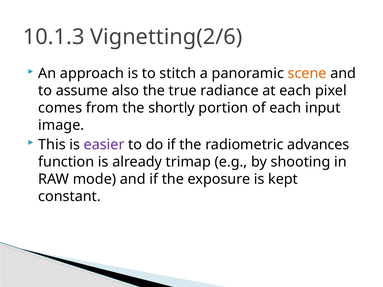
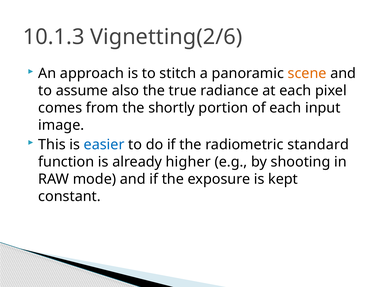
easier colour: purple -> blue (104, 145)
advances: advances -> standard (318, 145)
trimap: trimap -> higher (188, 162)
